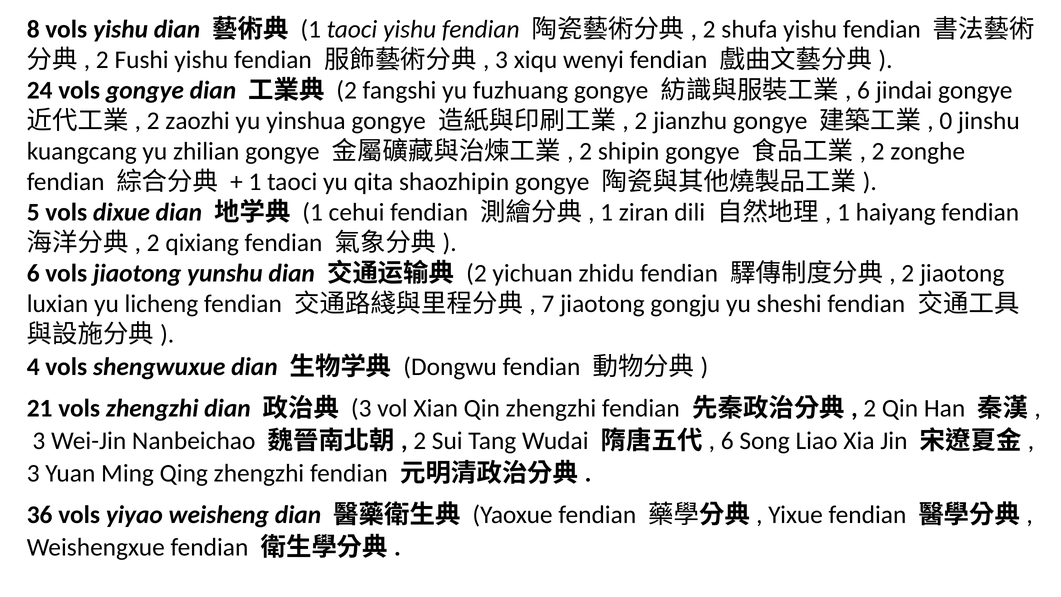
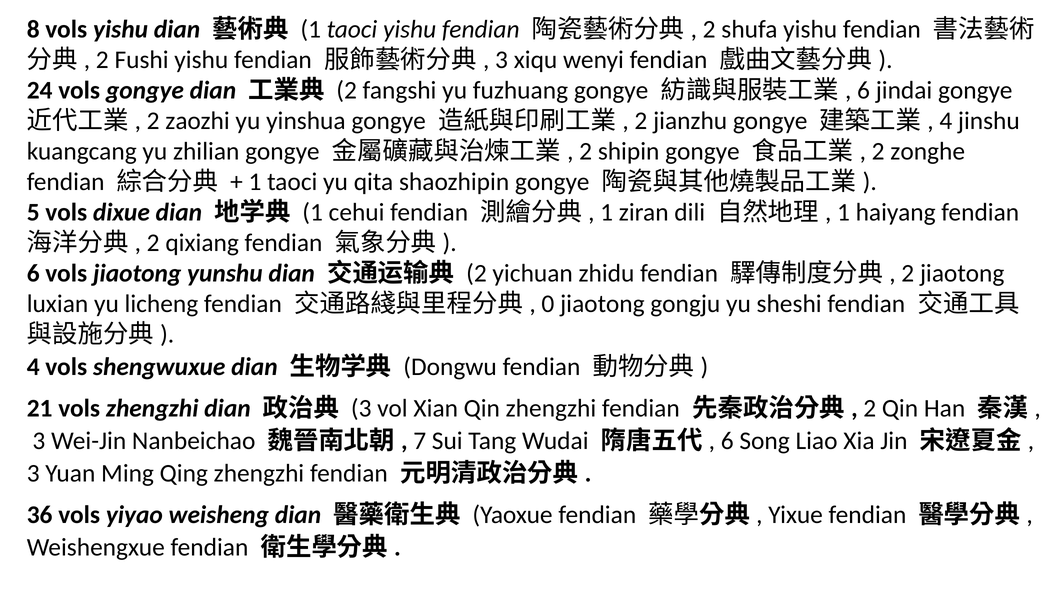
0: 0 -> 4 (946, 121)
7: 7 -> 0 (548, 304)
2: 2 -> 7 (420, 441)
